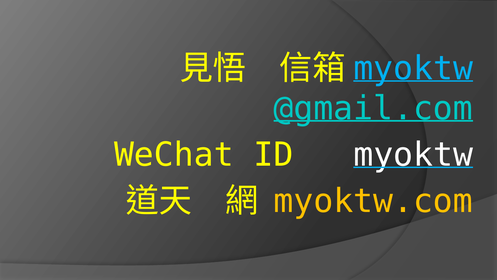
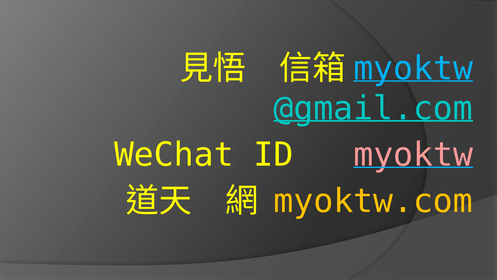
myoktw colour: white -> pink (413, 155)
